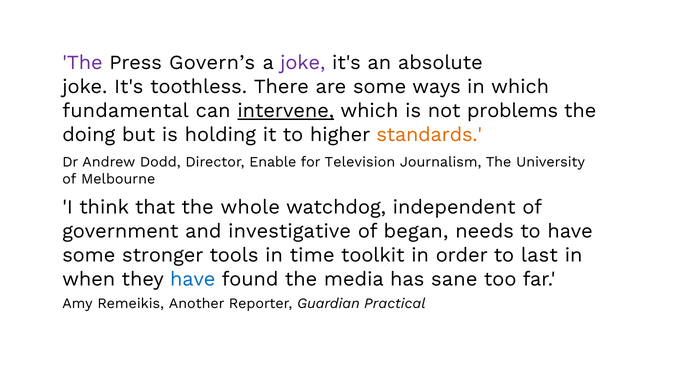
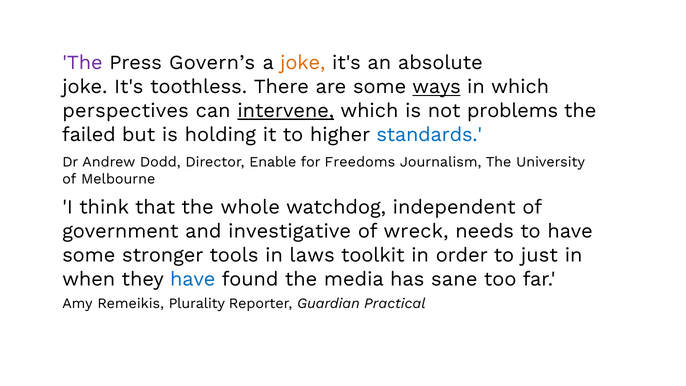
joke colour: purple -> orange (303, 63)
ways underline: none -> present (437, 87)
fundamental: fundamental -> perspectives (126, 111)
doing: doing -> failed (89, 135)
standards colour: orange -> blue (429, 135)
Television: Television -> Freedoms (360, 162)
began: began -> wreck (416, 231)
time: time -> laws (312, 255)
last: last -> just (539, 255)
Another: Another -> Plurality (197, 304)
